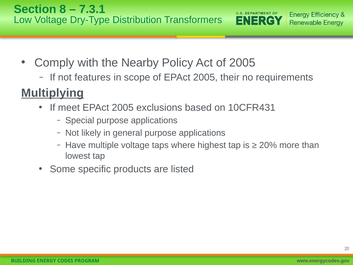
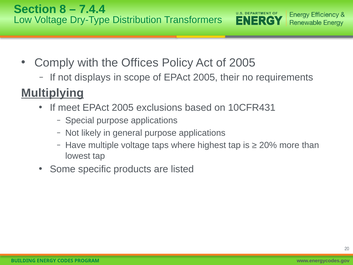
7.3.1: 7.3.1 -> 7.4.4 (92, 9)
Nearby: Nearby -> Offices (140, 63)
features: features -> displays (93, 77)
